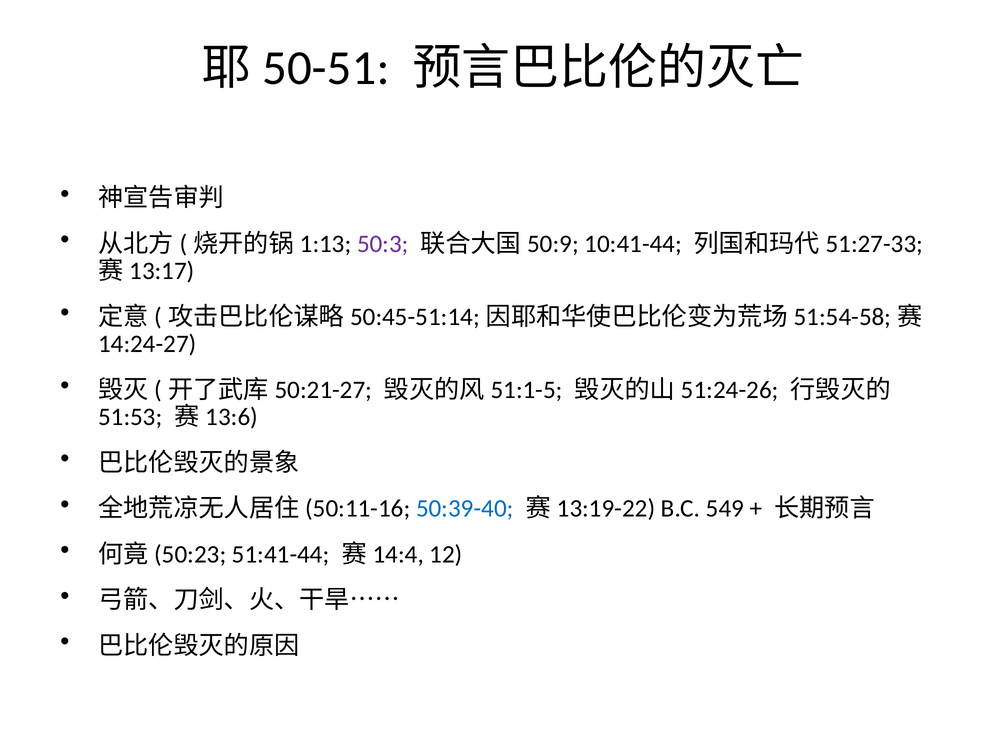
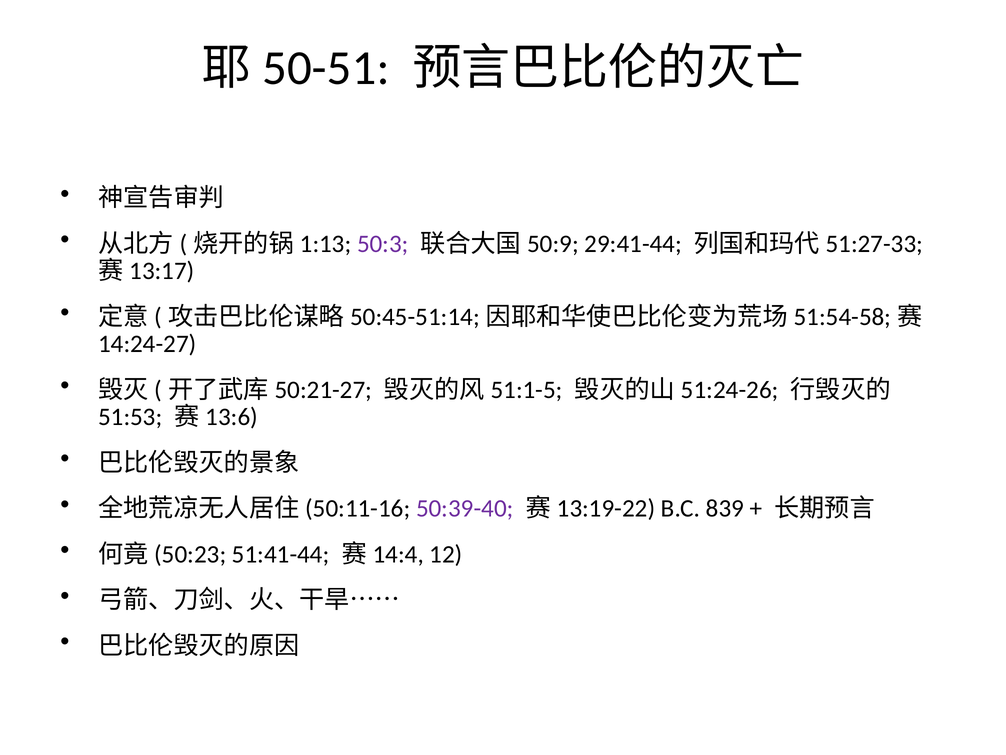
10:41-44: 10:41-44 -> 29:41-44 (633, 244)
50:39-40 colour: blue -> purple (465, 508)
549: 549 -> 839 (725, 508)
